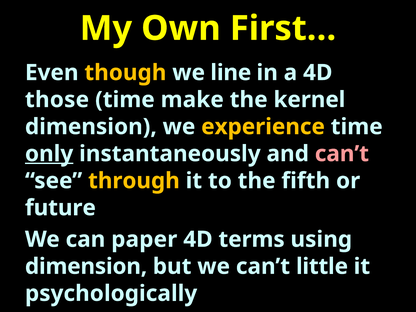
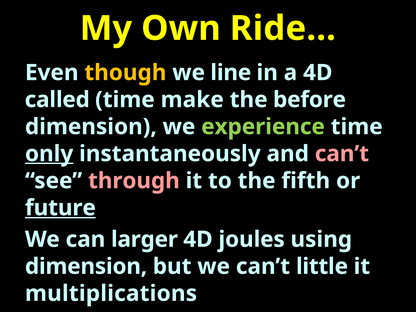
First…: First… -> Ride… (283, 28)
those: those -> called (57, 100)
kernel: kernel -> before (310, 100)
experience colour: yellow -> light green (263, 127)
through colour: yellow -> pink (134, 181)
future underline: none -> present (60, 208)
paper: paper -> larger (144, 239)
terms: terms -> joules (252, 239)
psychologically: psychologically -> multiplications (111, 293)
